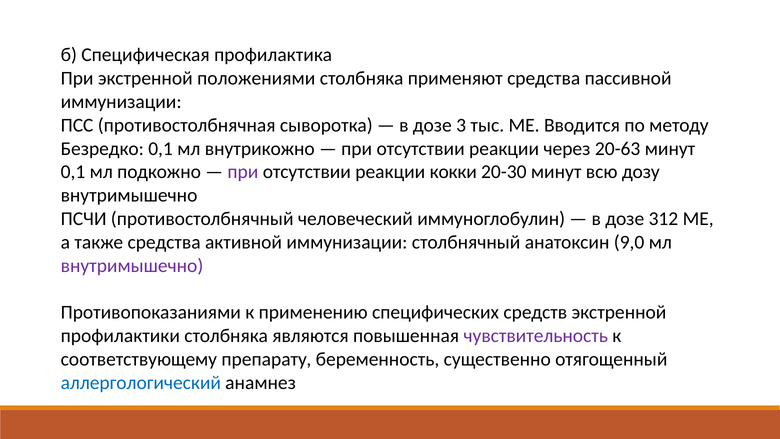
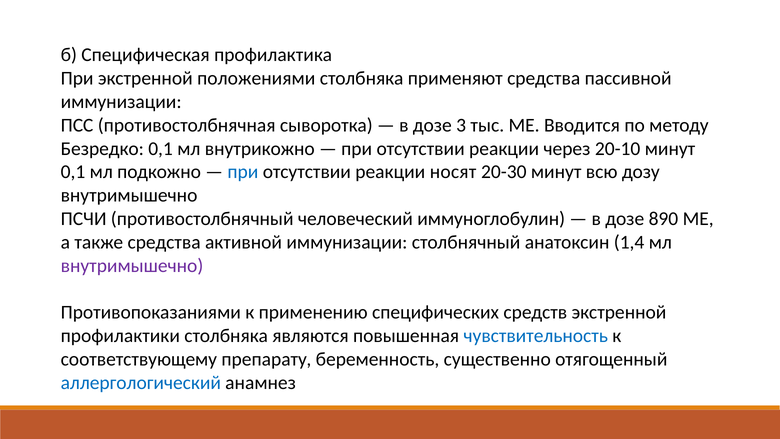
20-63: 20-63 -> 20-10 (618, 149)
при colour: purple -> blue (243, 172)
кокки: кокки -> носят (453, 172)
312: 312 -> 890 (663, 219)
9,0: 9,0 -> 1,4 (629, 242)
чувствительность colour: purple -> blue (536, 336)
